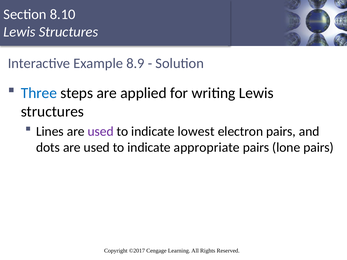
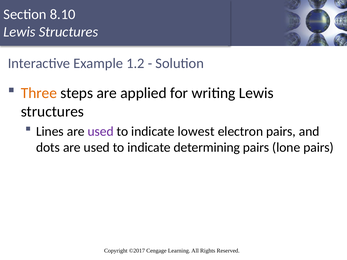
8.9: 8.9 -> 1.2 (135, 63)
Three colour: blue -> orange (39, 93)
appropriate: appropriate -> determining (207, 148)
